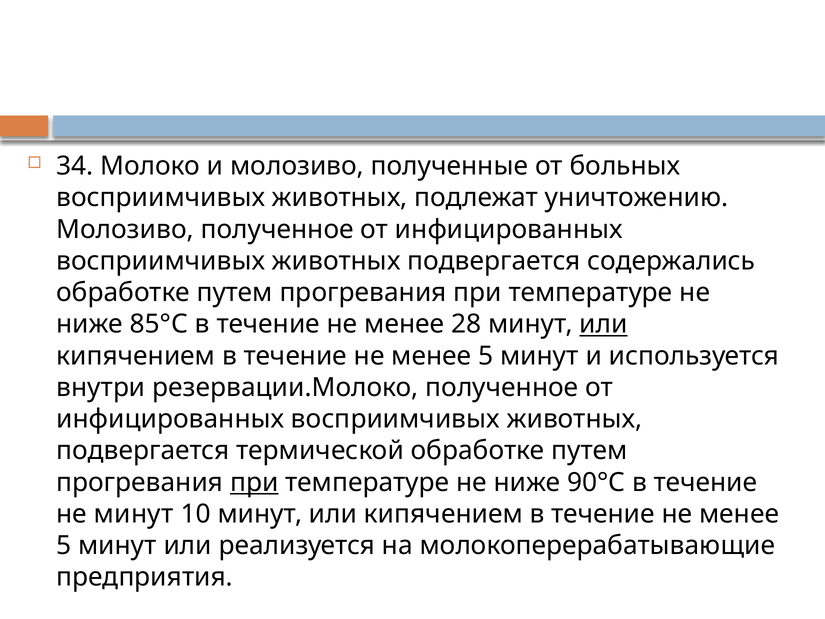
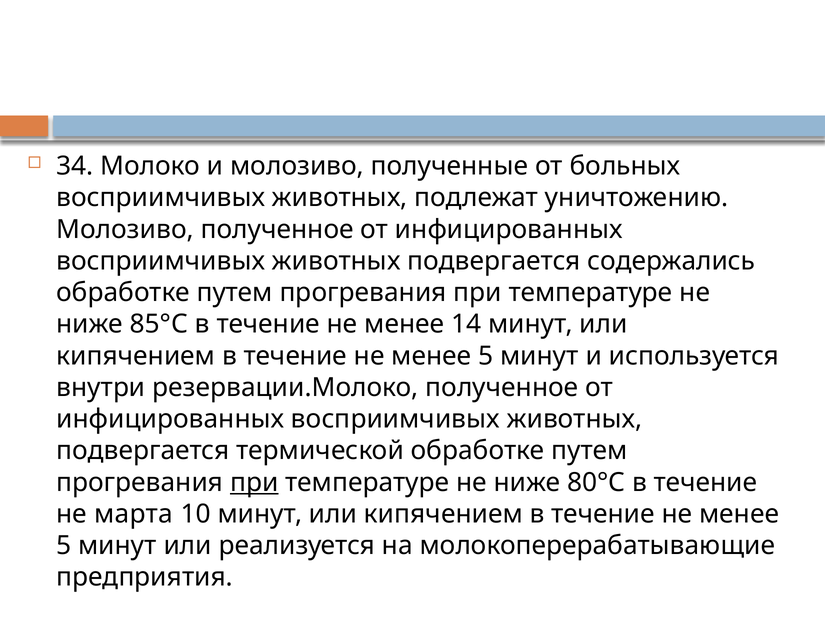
28: 28 -> 14 (466, 324)
или underline: present -> none (603, 324)
90°С: 90°С -> 80°С (596, 482)
не минут: минут -> марта (134, 514)
